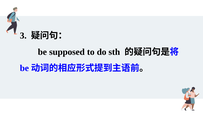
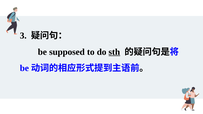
sth underline: none -> present (114, 52)
